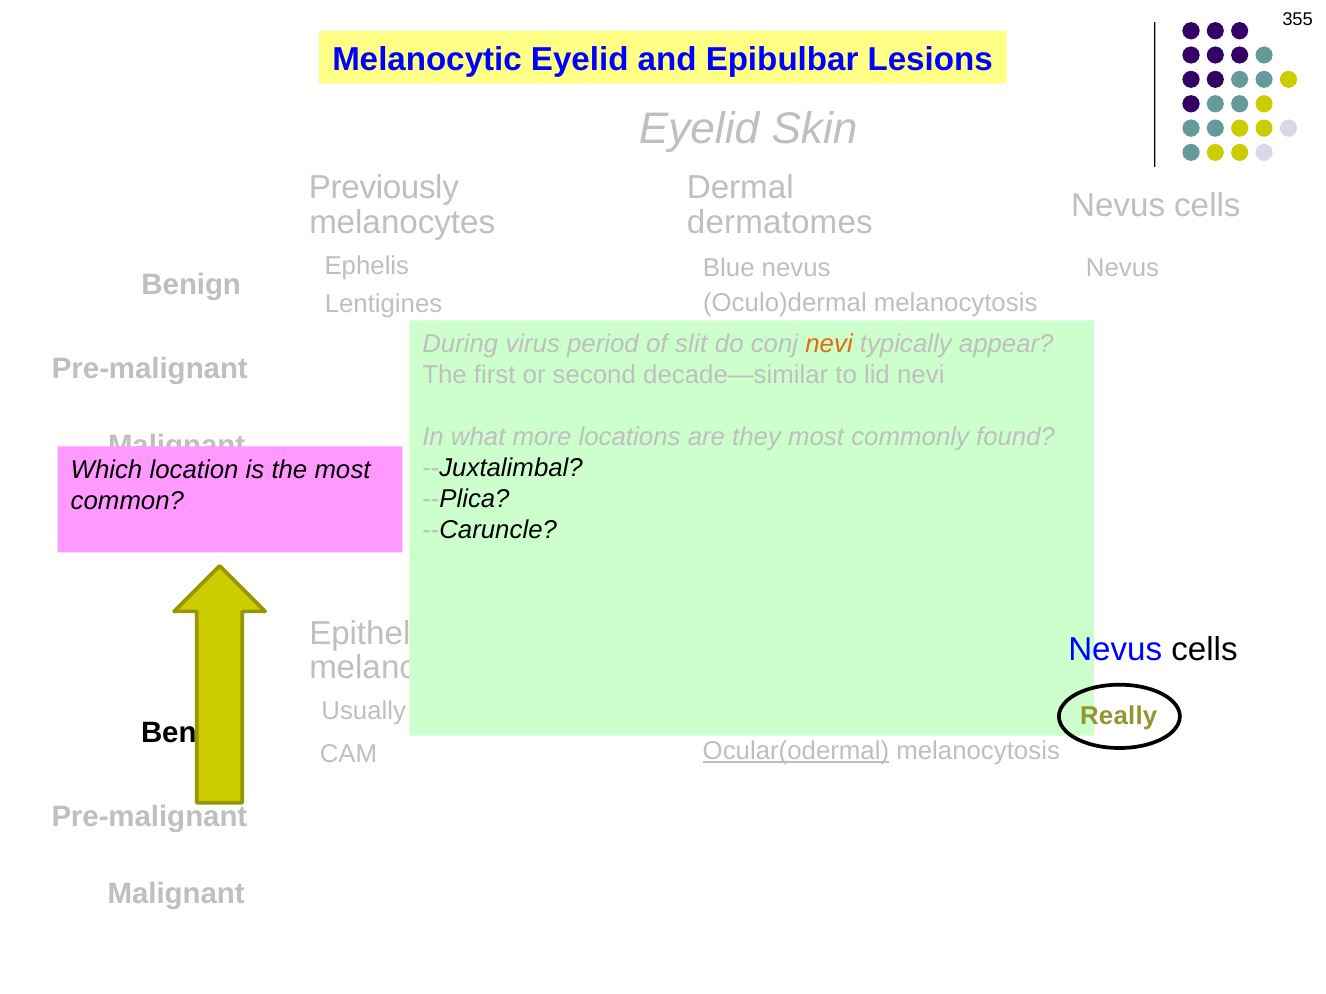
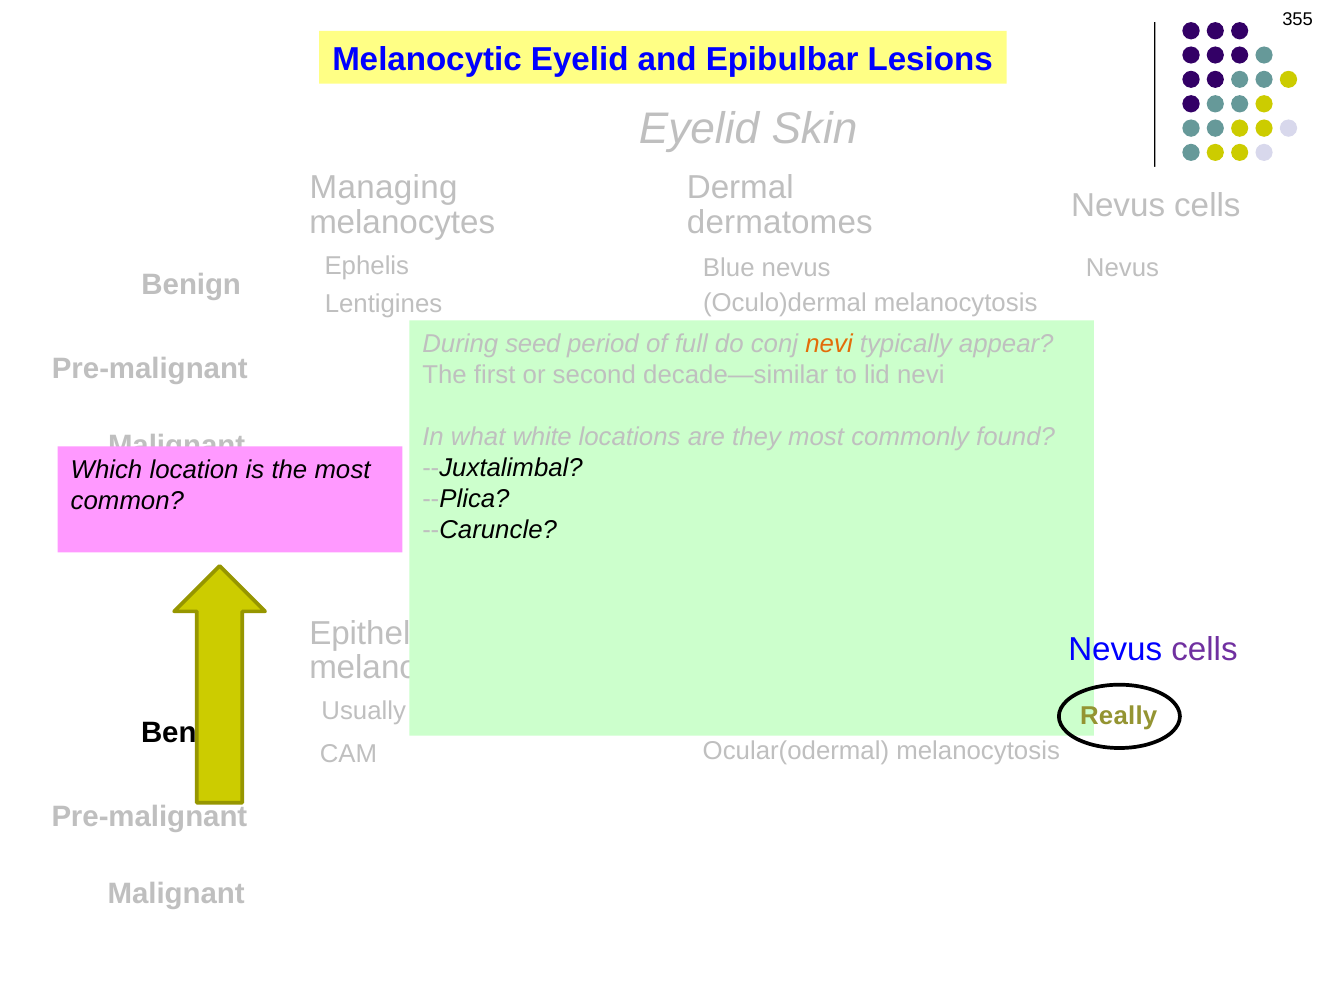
Previously: Previously -> Managing (384, 188)
virus: virus -> seed (533, 344)
slit: slit -> full (691, 344)
more: more -> white (542, 437)
cells colour: black -> purple (1204, 650)
Ocular(odermal underline: present -> none (796, 751)
